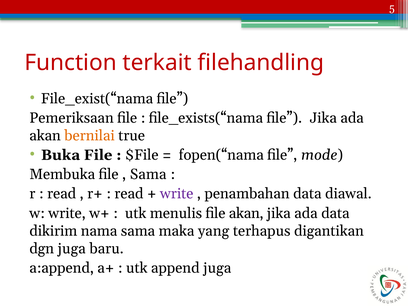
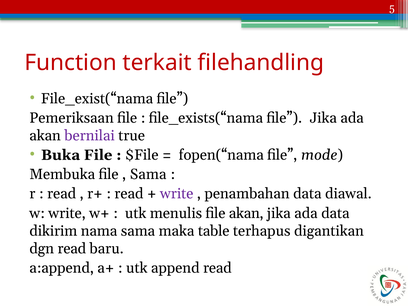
bernilai colour: orange -> purple (90, 136)
yang: yang -> table (214, 231)
dgn juga: juga -> read (72, 248)
append juga: juga -> read (217, 268)
